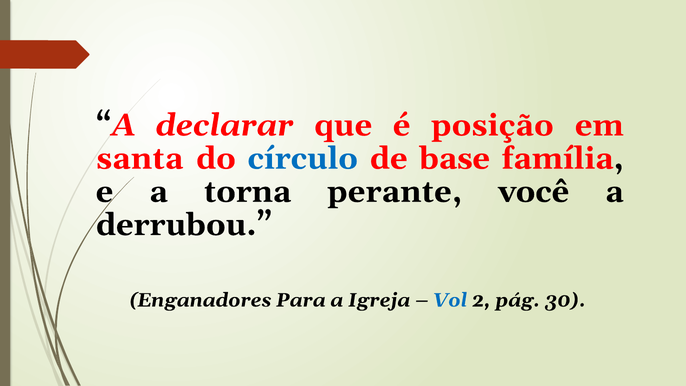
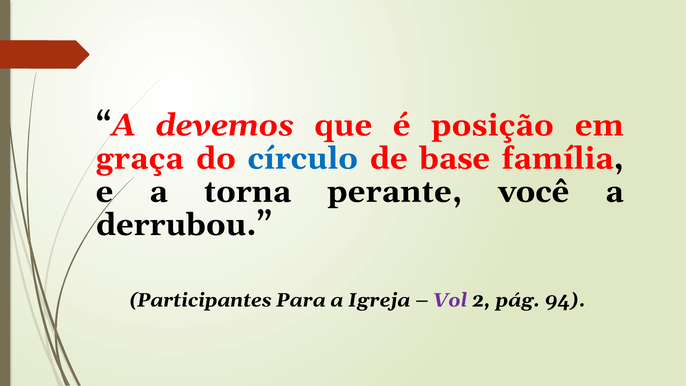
declarar: declarar -> devemos (225, 125)
santa: santa -> graça (140, 158)
Enganadores: Enganadores -> Participantes (200, 300)
Vol colour: blue -> purple (450, 300)
30: 30 -> 94 (565, 300)
